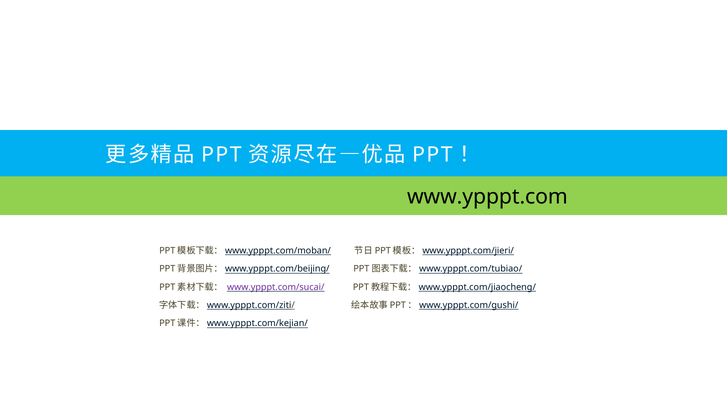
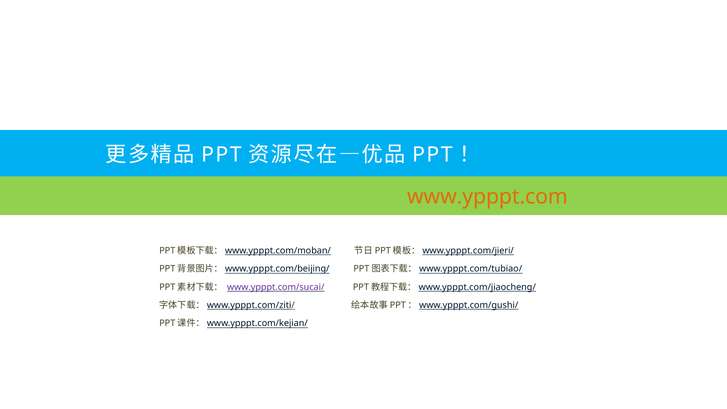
www.ypppt.com colour: black -> orange (487, 197)
